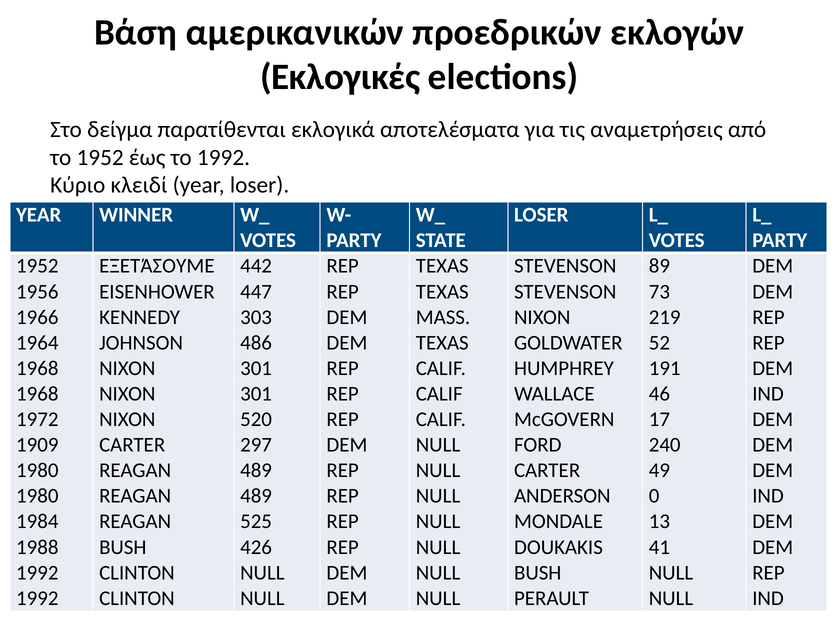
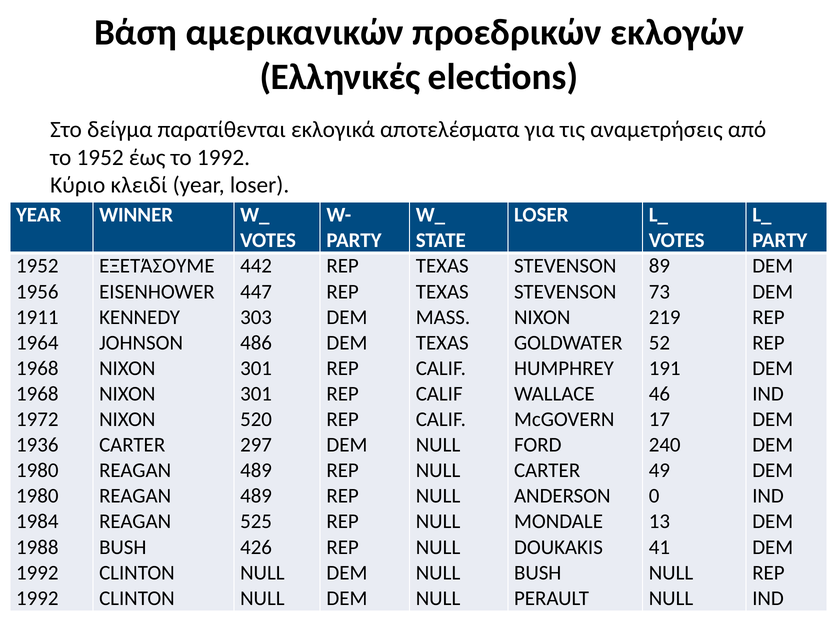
Εκλογικές: Εκλογικές -> Ελληνικές (340, 77)
1966: 1966 -> 1911 (37, 317)
1909: 1909 -> 1936 (37, 445)
